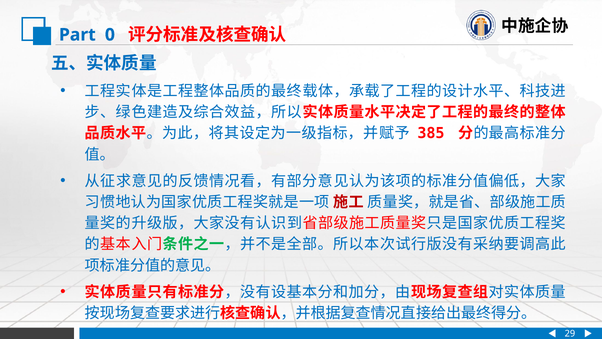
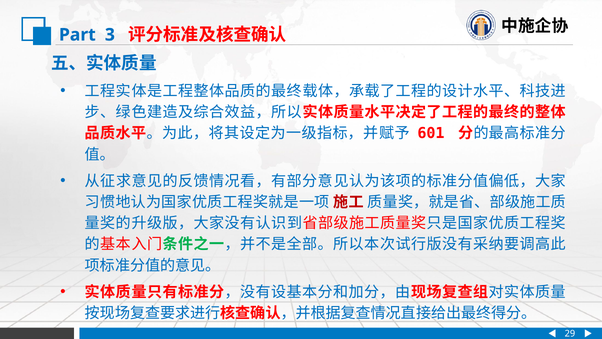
0: 0 -> 3 (110, 35)
385: 385 -> 601 (431, 133)
